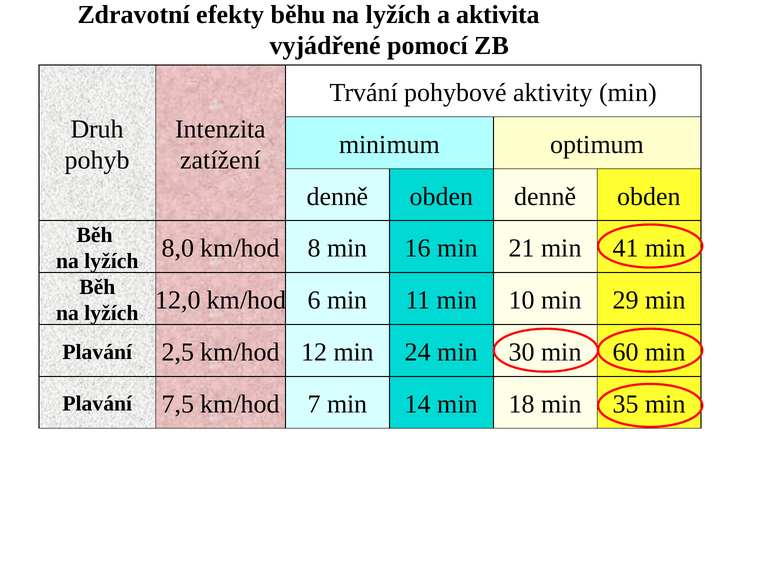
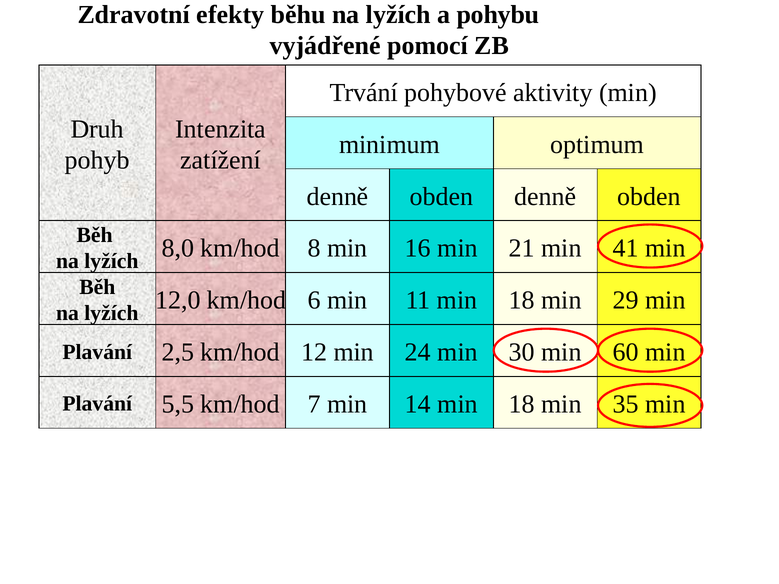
aktivita: aktivita -> pohybu (498, 15)
11 min 10: 10 -> 18 (522, 300)
7,5: 7,5 -> 5,5 (178, 404)
